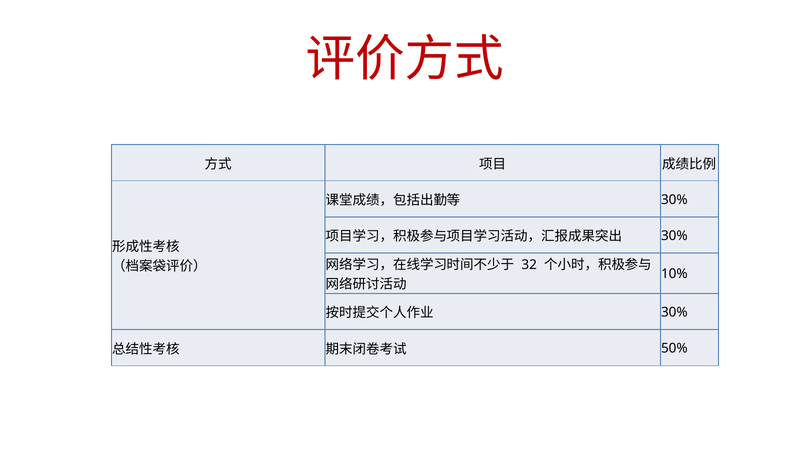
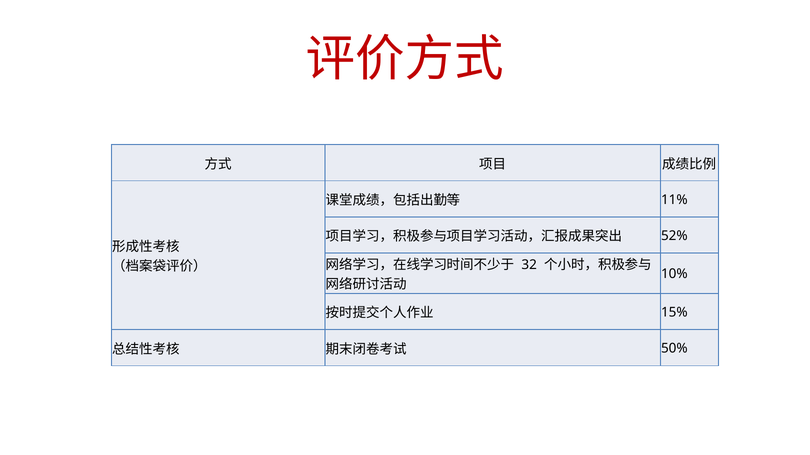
30%: 30% -> 11% (674, 200)
30%: 30% -> 52% (674, 236)
30%: 30% -> 15% (674, 313)
